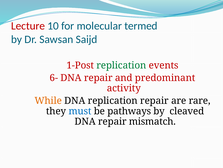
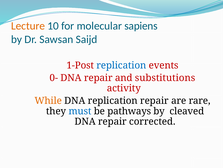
Lecture colour: red -> orange (28, 26)
termed: termed -> sapiens (141, 26)
replication colour: green -> blue (121, 65)
6-: 6- -> 0- (54, 78)
predominant: predominant -> substitutions (165, 78)
mismatch: mismatch -> corrected (152, 121)
